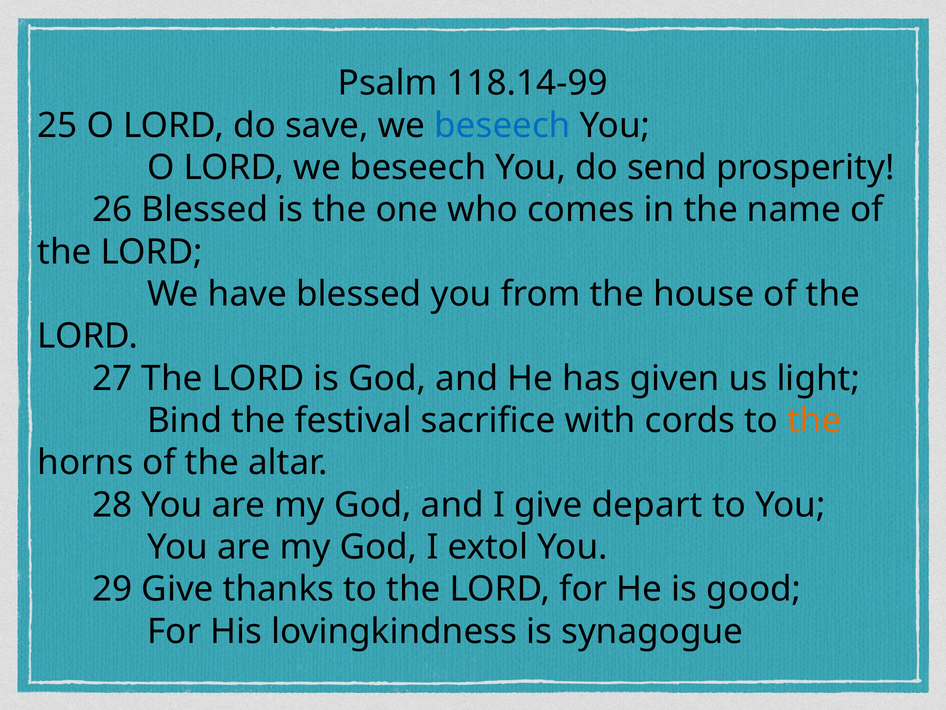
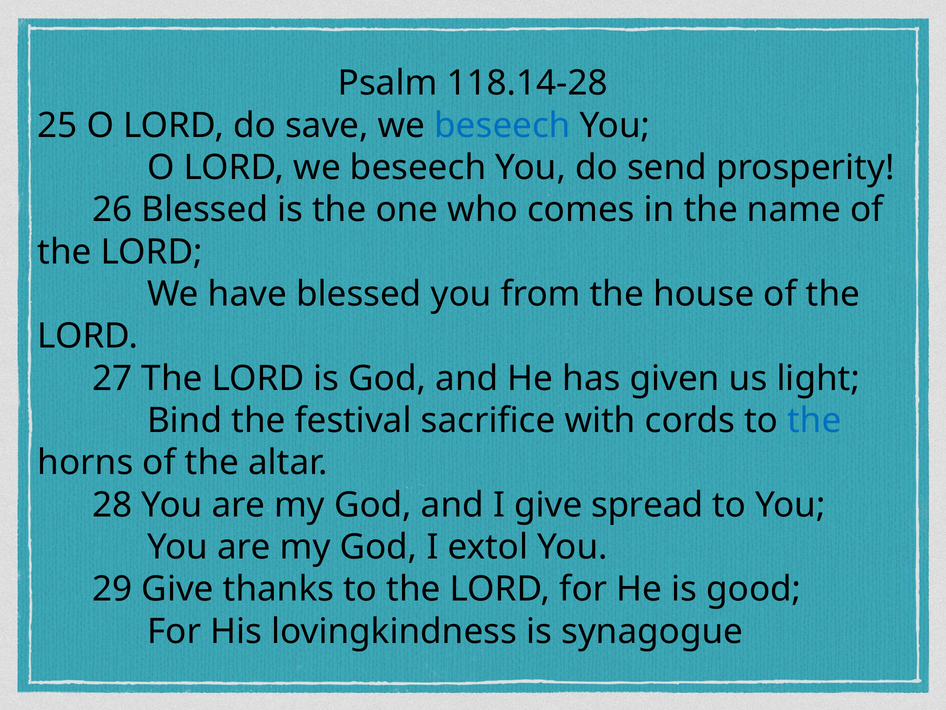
118.14-99: 118.14-99 -> 118.14-28 (527, 83)
the colour: orange -> blue (814, 420)
depart: depart -> spread (647, 505)
